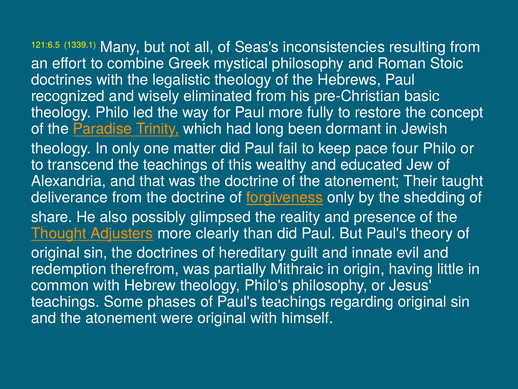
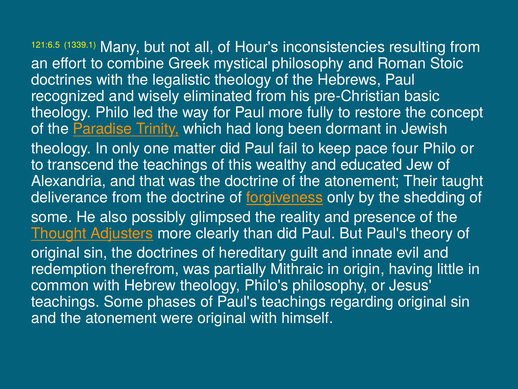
Seas's: Seas's -> Hour's (257, 47)
share: share -> some (52, 217)
